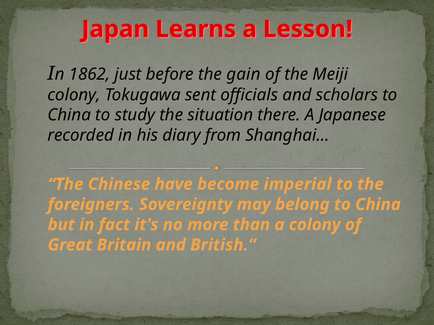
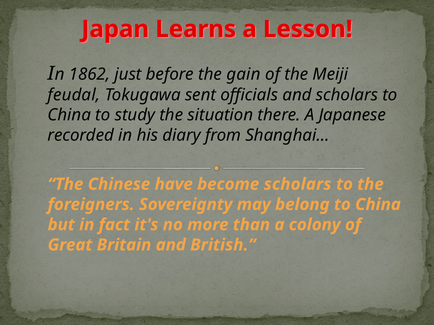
colony: colony -> feudal (74, 95)
become imperial: imperial -> scholars (298, 185)
